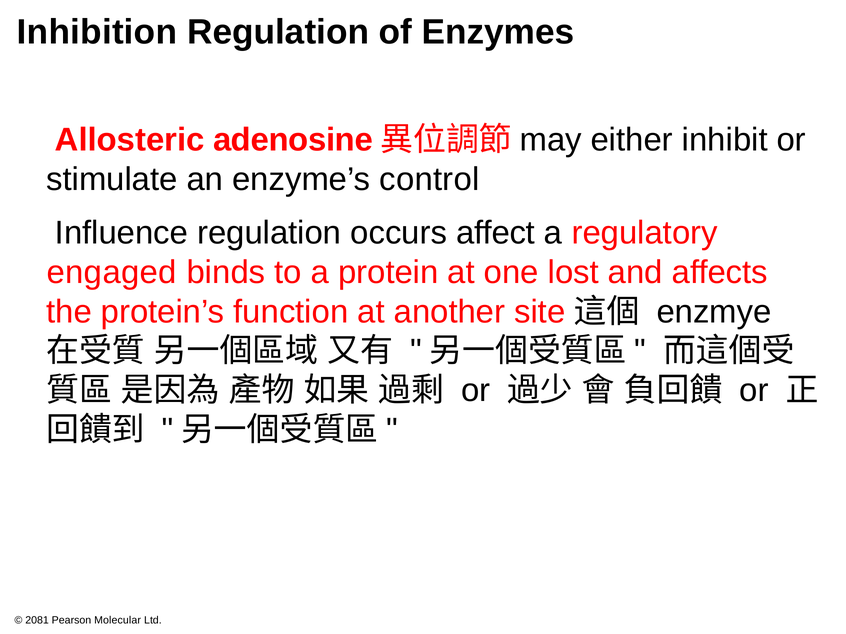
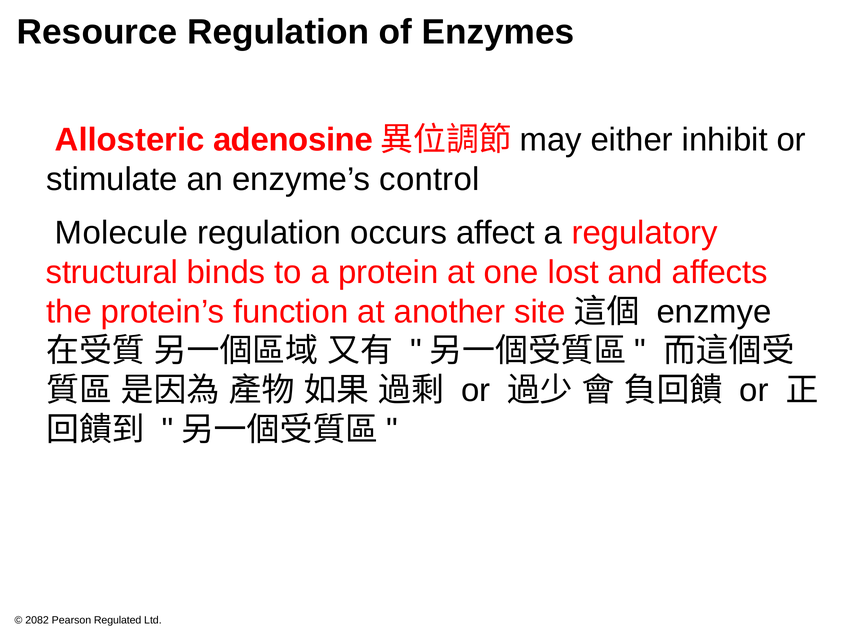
Inhibition: Inhibition -> Resource (97, 32)
Influence: Influence -> Molecule (121, 233)
engaged: engaged -> structural (112, 272)
2081: 2081 -> 2082 (37, 621)
Molecular: Molecular -> Regulated (118, 621)
